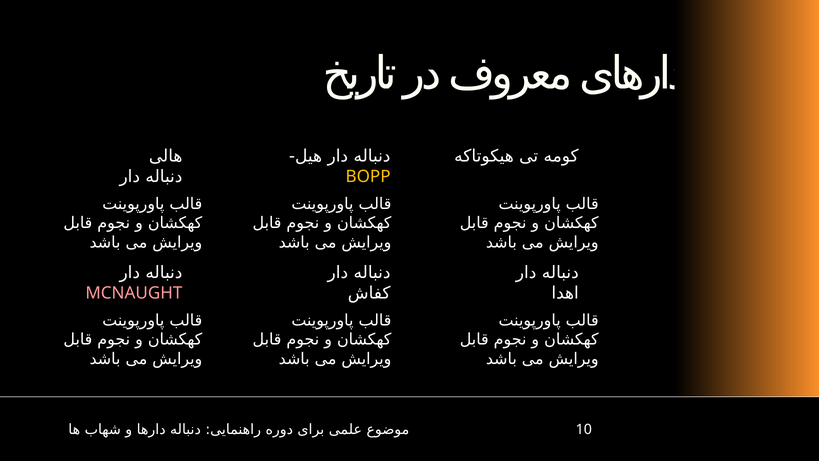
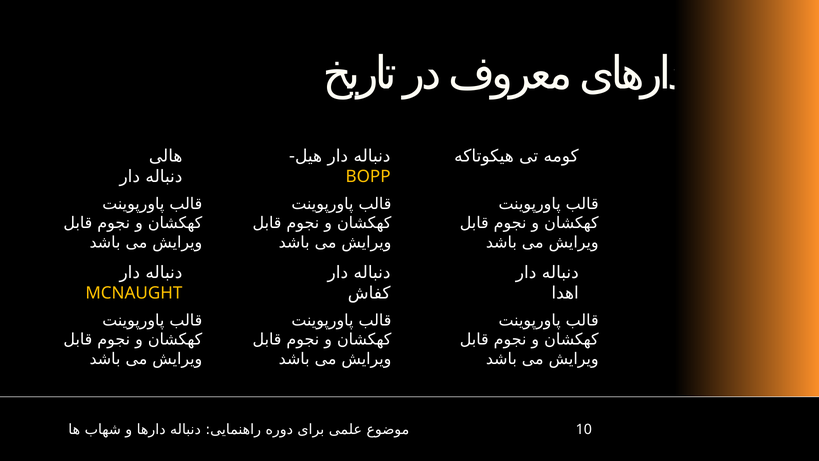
MCNAUGHT colour: pink -> yellow (134, 293)
